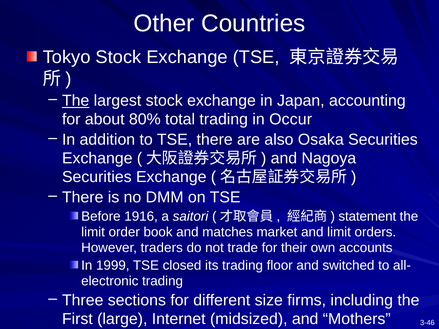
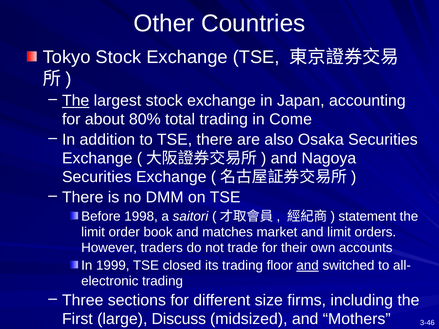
Occur: Occur -> Come (291, 119)
1916: 1916 -> 1998 (141, 216)
and underline: none -> present (308, 266)
Internet: Internet -> Discuss (179, 319)
